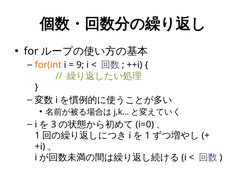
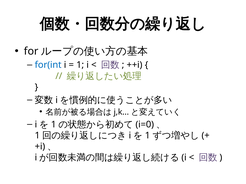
for(int colour: orange -> blue (48, 65)
9: 9 -> 1 (80, 65)
3: 3 -> 1 (54, 125)
